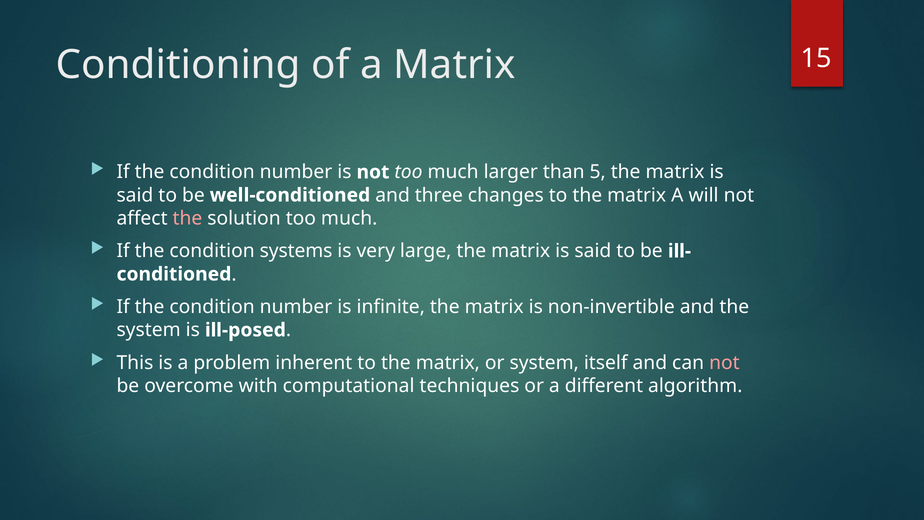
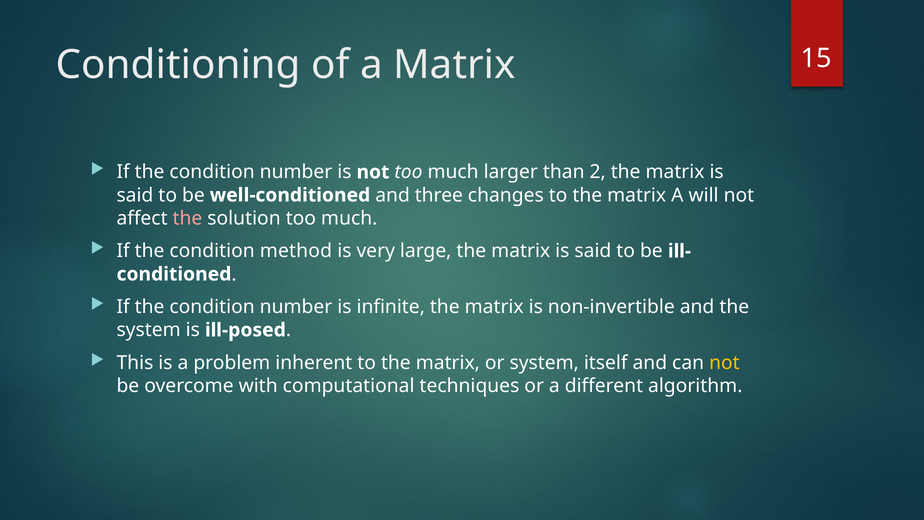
5: 5 -> 2 (598, 172)
systems: systems -> method (296, 251)
not colour: pink -> yellow (724, 363)
